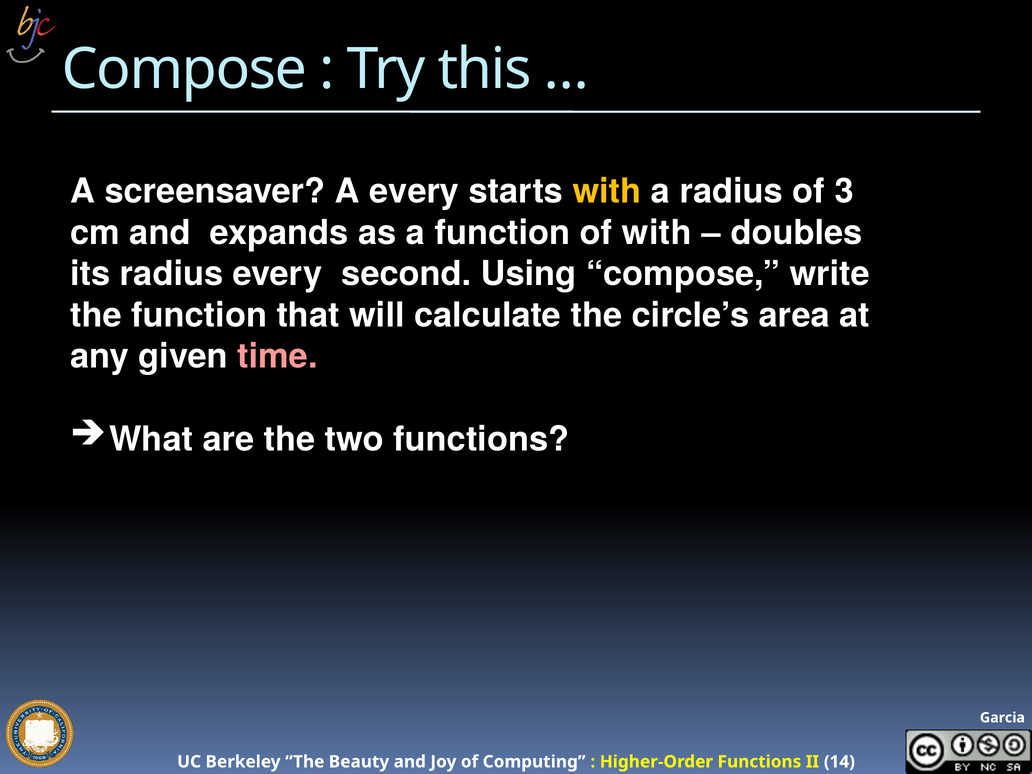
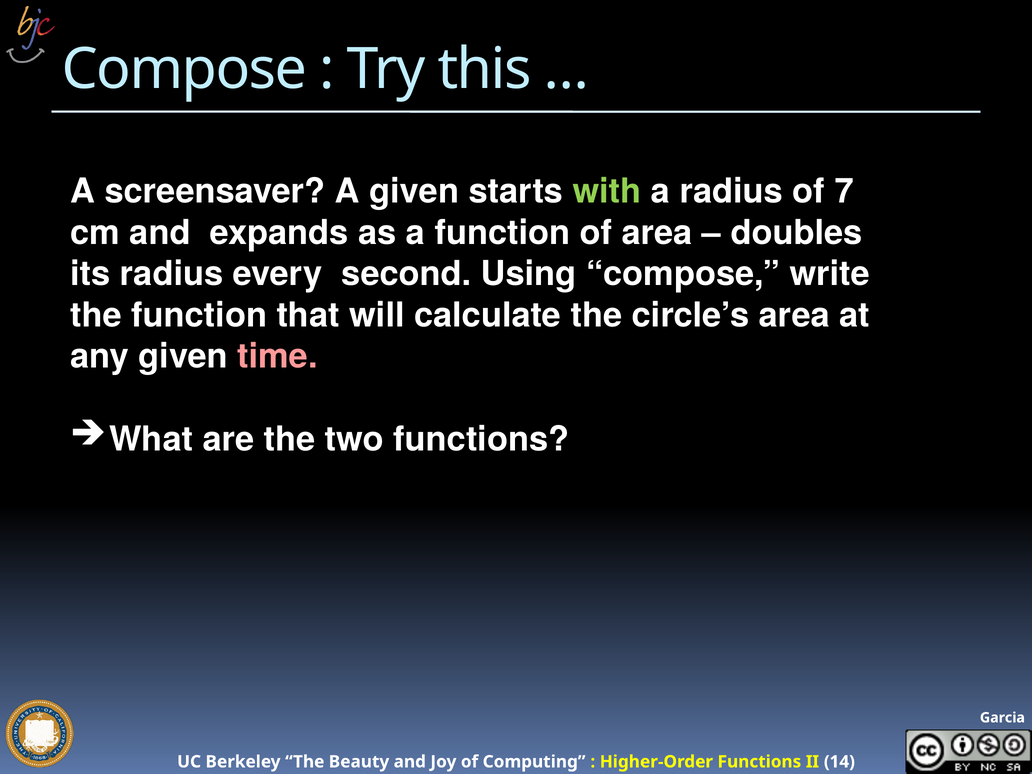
A every: every -> given (414, 192)
with colour: yellow -> light green (607, 192)
3: 3 -> 7 (844, 192)
of with: with -> area (657, 233)
